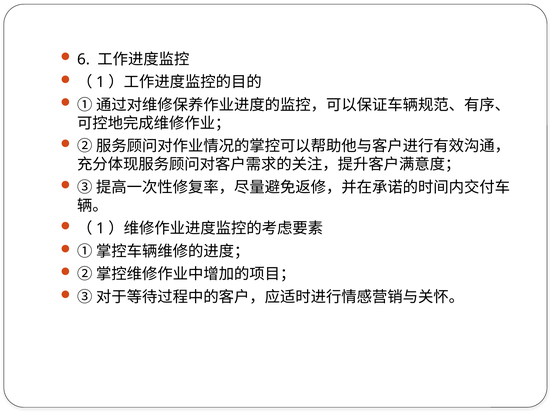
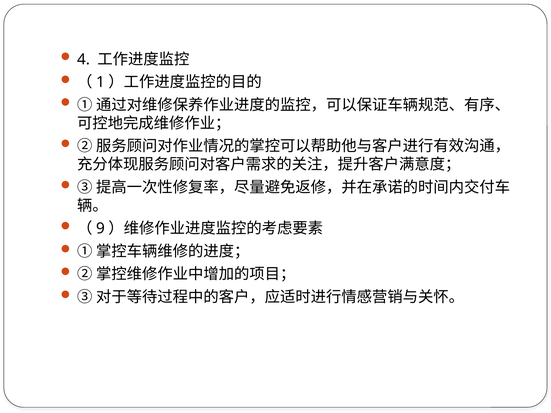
6: 6 -> 4 (83, 59)
1: 1 -> 9 (100, 229)
